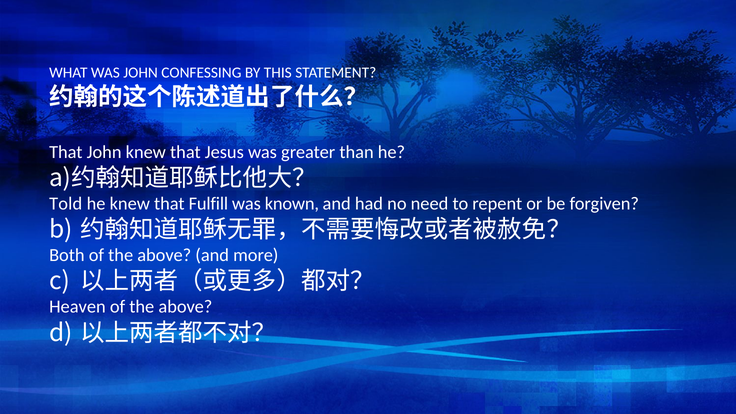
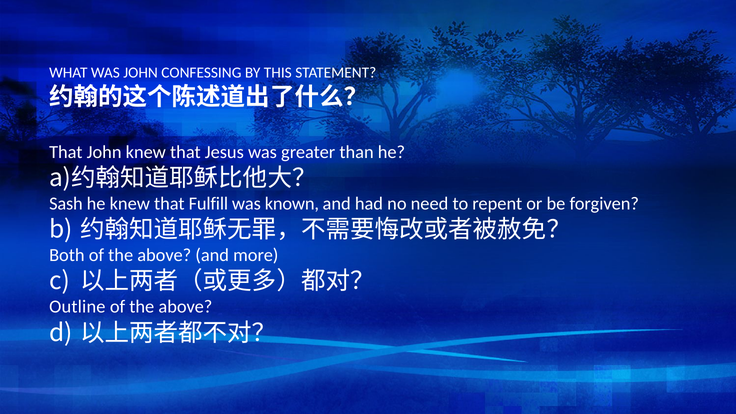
Told: Told -> Sash (66, 204)
Heaven: Heaven -> Outline (77, 307)
